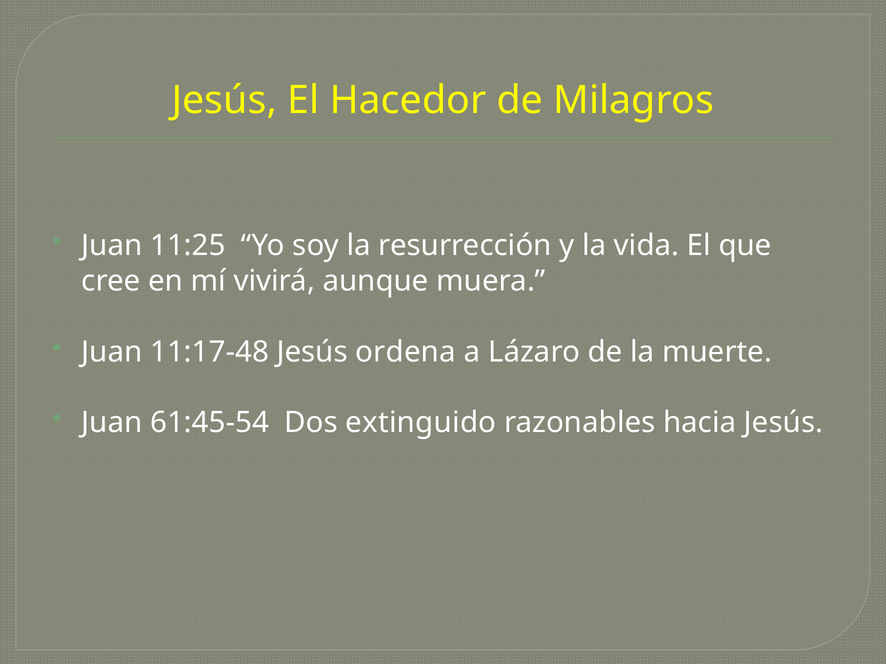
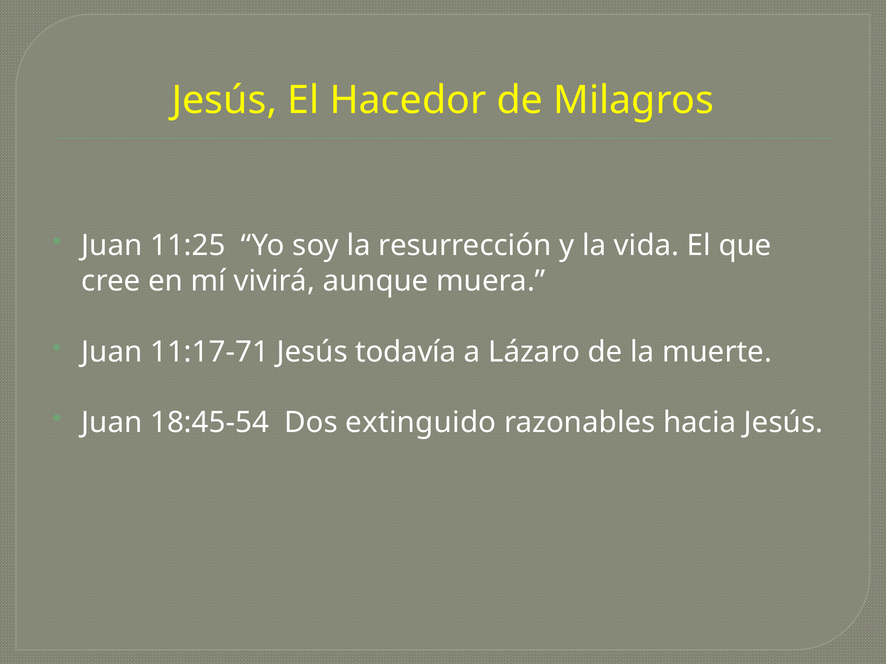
11:17-48: 11:17-48 -> 11:17-71 (210, 352)
ordena: ordena -> todavía (406, 352)
61:45-54: 61:45-54 -> 18:45-54 (210, 423)
